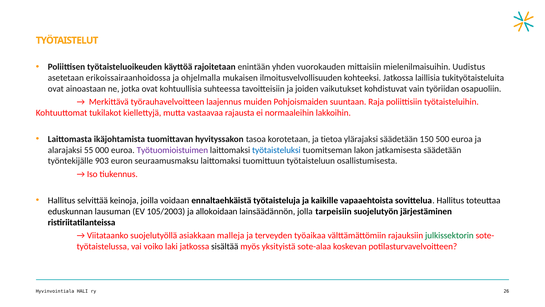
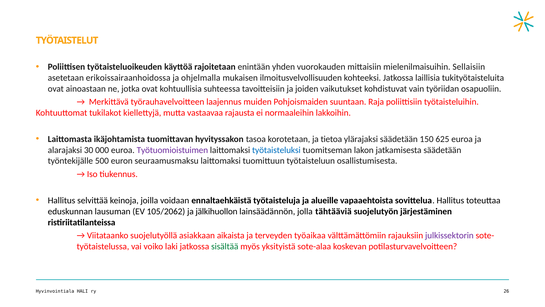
Uudistus: Uudistus -> Sellaisiin (469, 67)
500: 500 -> 625 (442, 139)
55: 55 -> 30 (89, 150)
903: 903 -> 500 (102, 161)
kaikille: kaikille -> alueille (325, 200)
105/2003: 105/2003 -> 105/2062 (166, 211)
allokoidaan: allokoidaan -> jälkihuollon (217, 211)
tarpeisiin: tarpeisiin -> tähtääviä (333, 211)
malleja: malleja -> aikaista (231, 235)
julkissektorin colour: green -> purple (449, 235)
sisältää colour: black -> green (225, 246)
